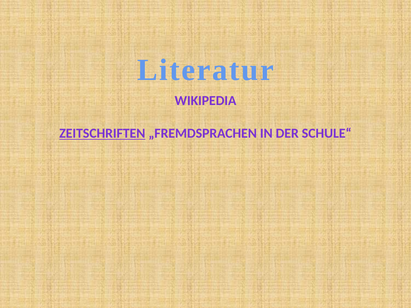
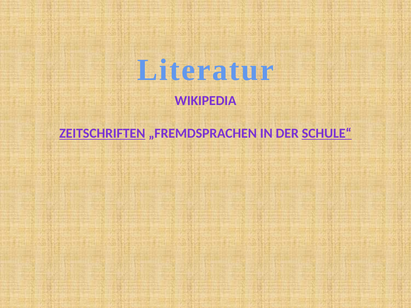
SCHULE“ underline: none -> present (327, 134)
